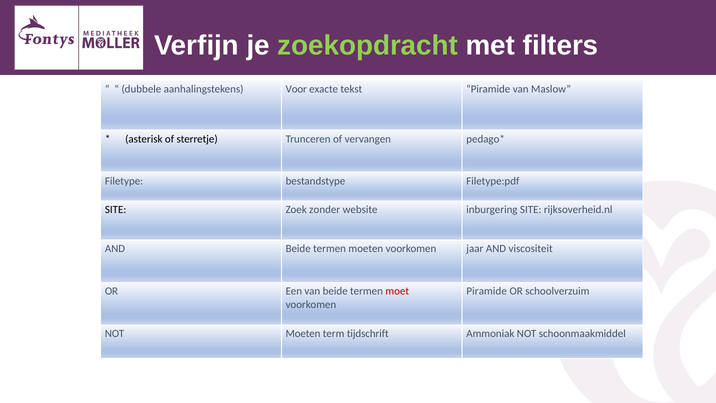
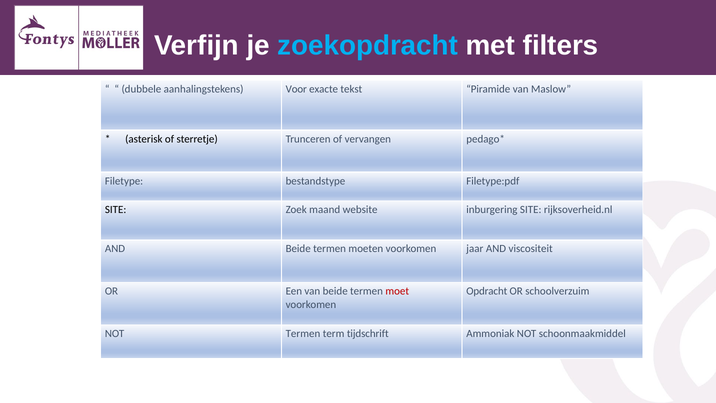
zoekopdracht colour: light green -> light blue (368, 45)
zonder: zonder -> maand (325, 210)
Piramide: Piramide -> Opdracht (487, 291)
NOT Moeten: Moeten -> Termen (303, 334)
